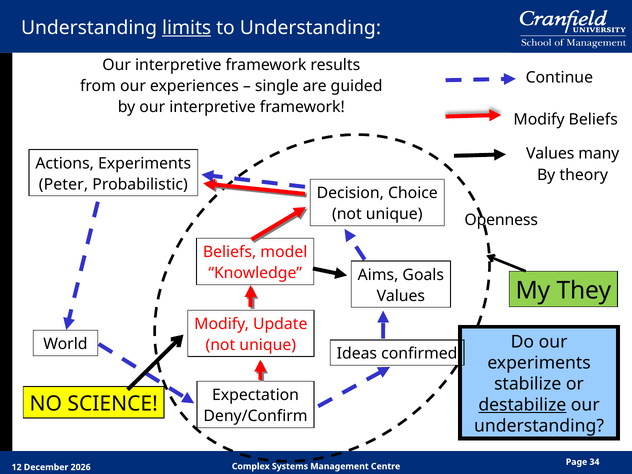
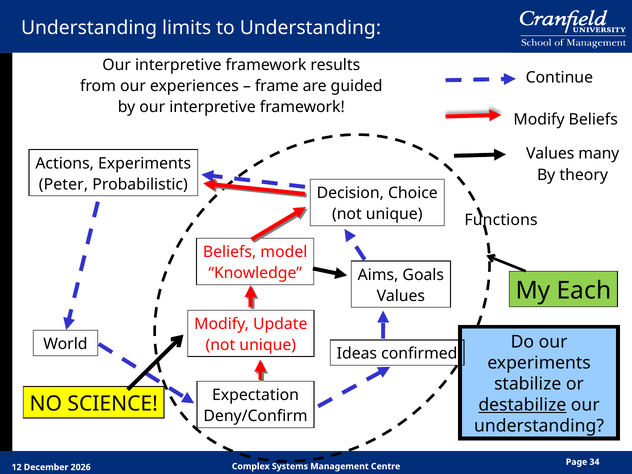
limits underline: present -> none (187, 28)
single: single -> frame (277, 86)
Openness: Openness -> Functions (501, 220)
They: They -> Each (584, 291)
